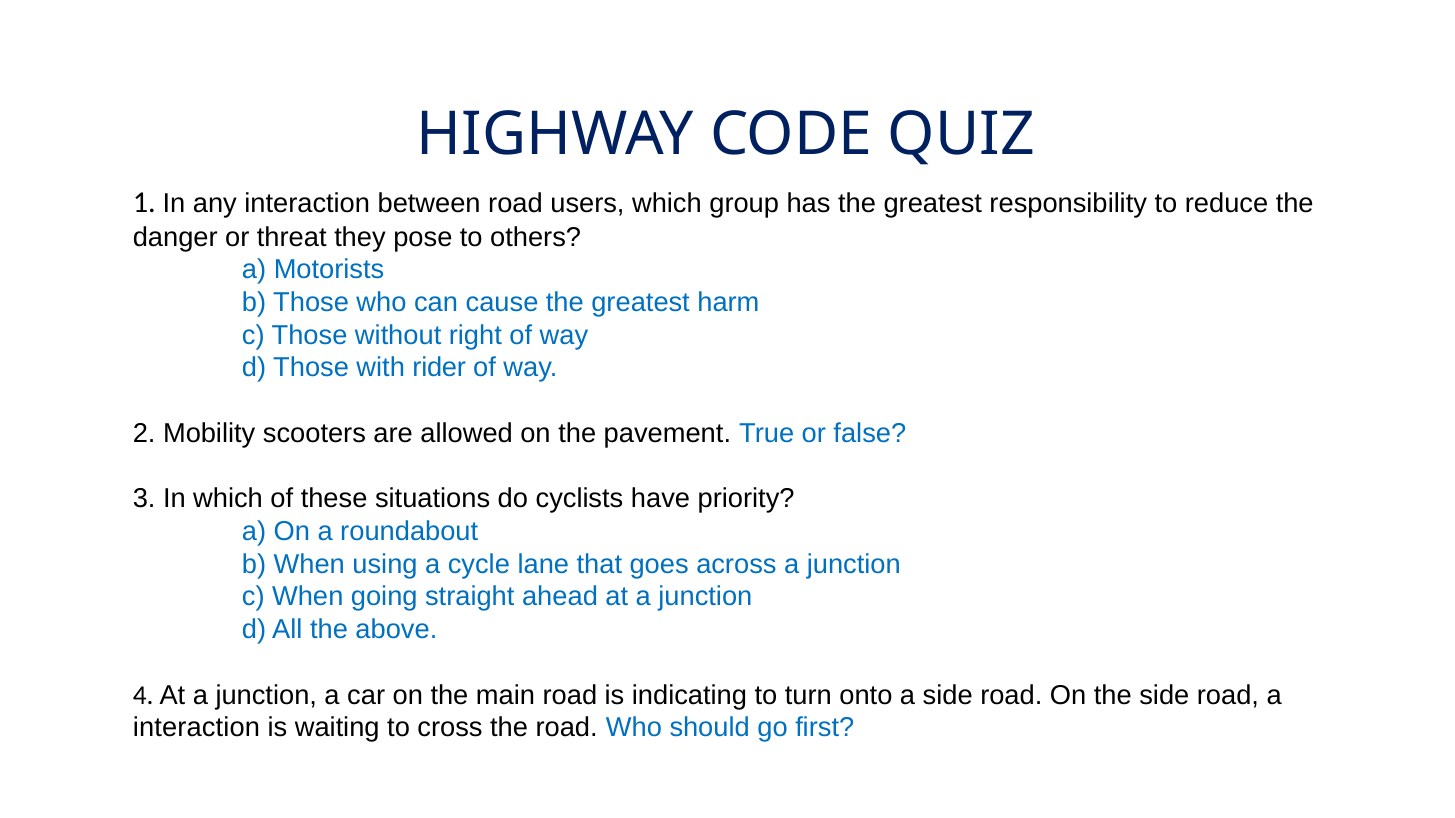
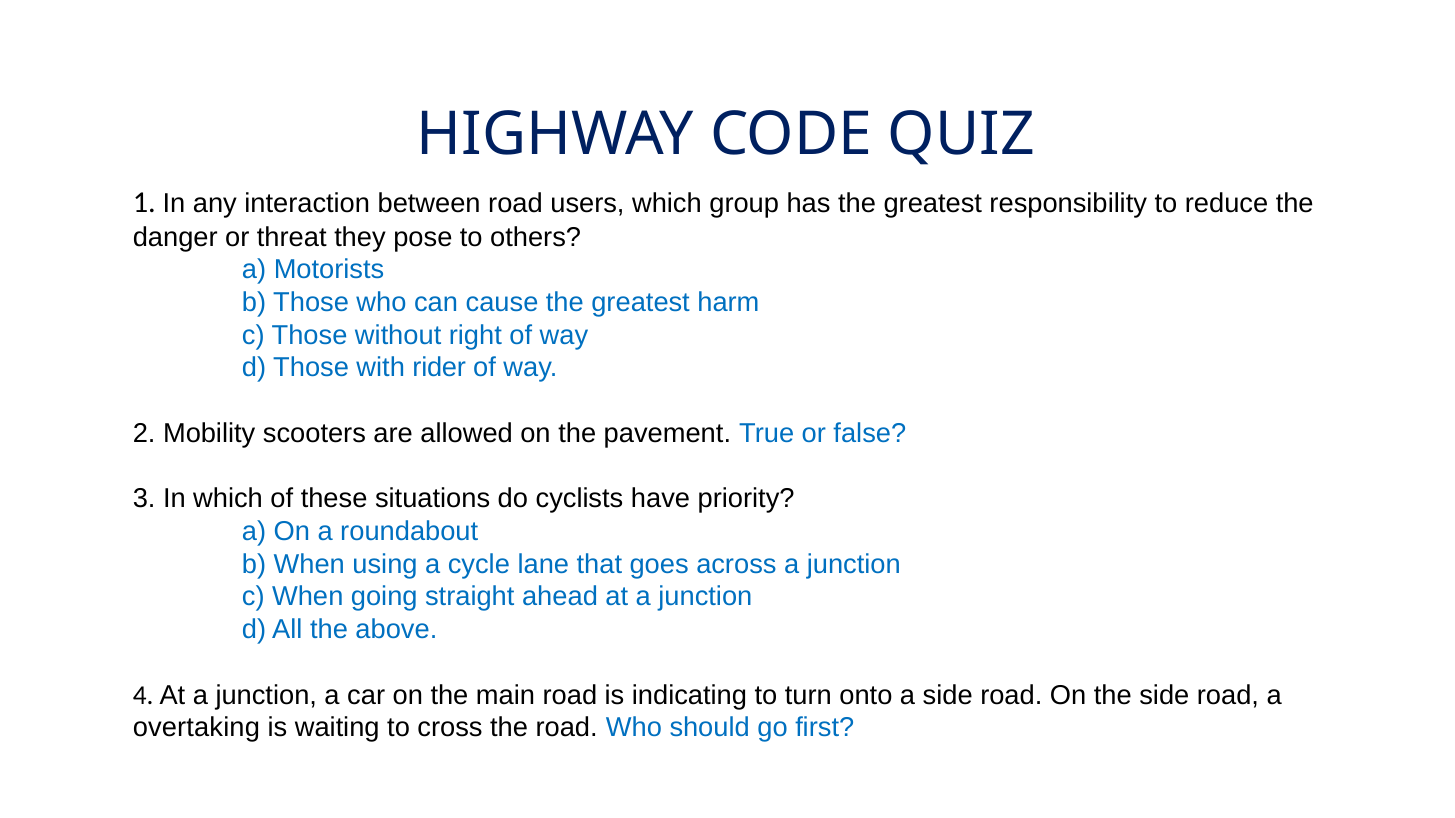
interaction: interaction -> overtaking (196, 728)
